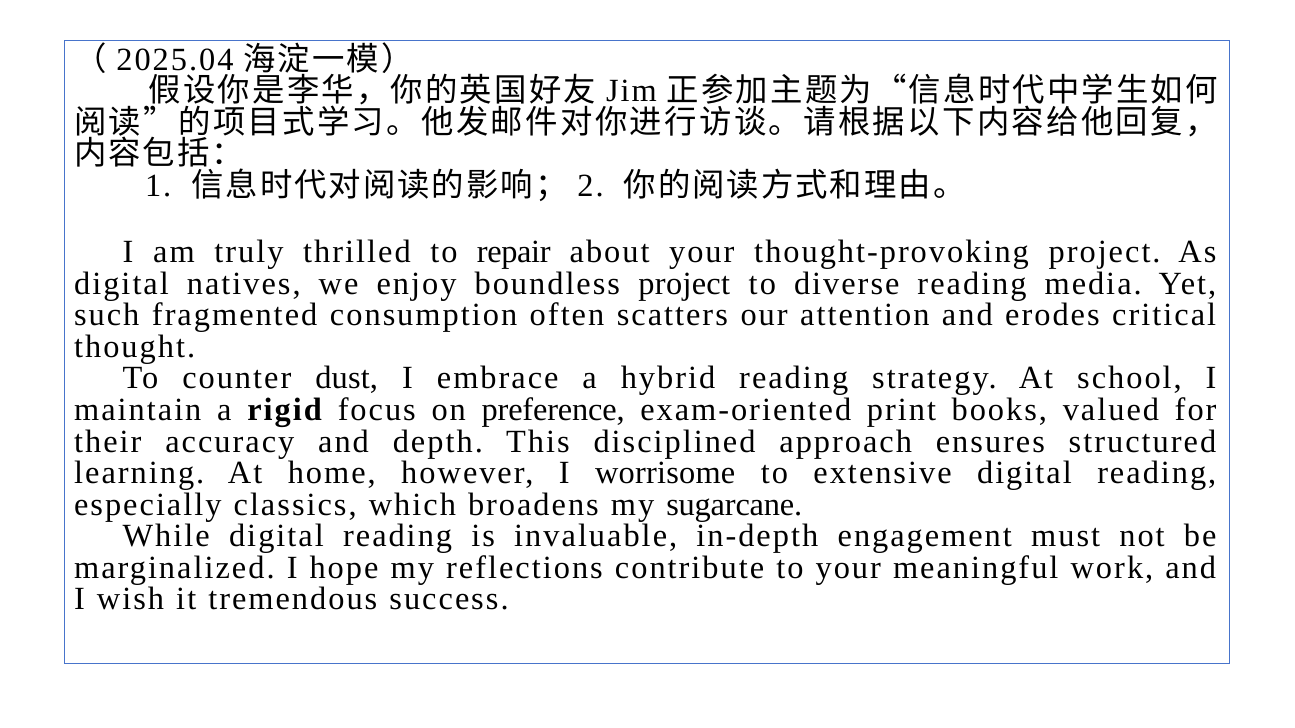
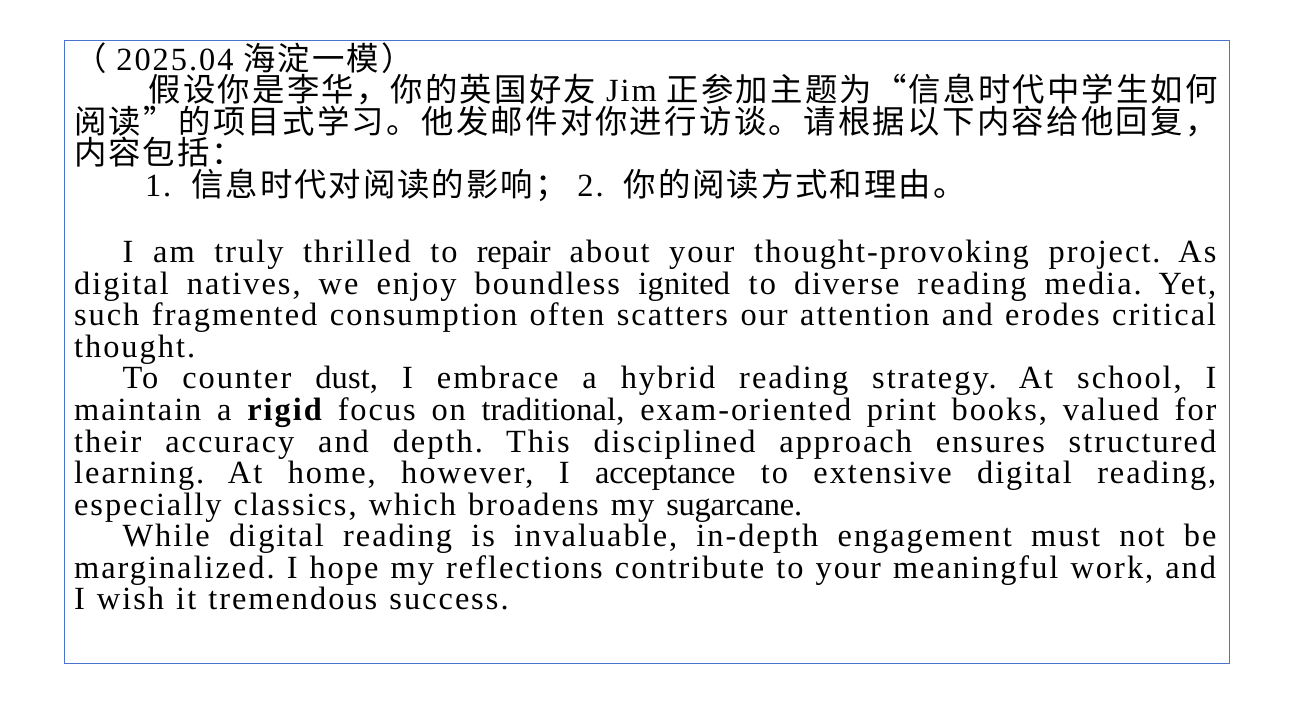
boundless project: project -> ignited (684, 284)
preference: preference -> traditional (553, 410)
worrisome: worrisome -> acceptance (665, 473)
